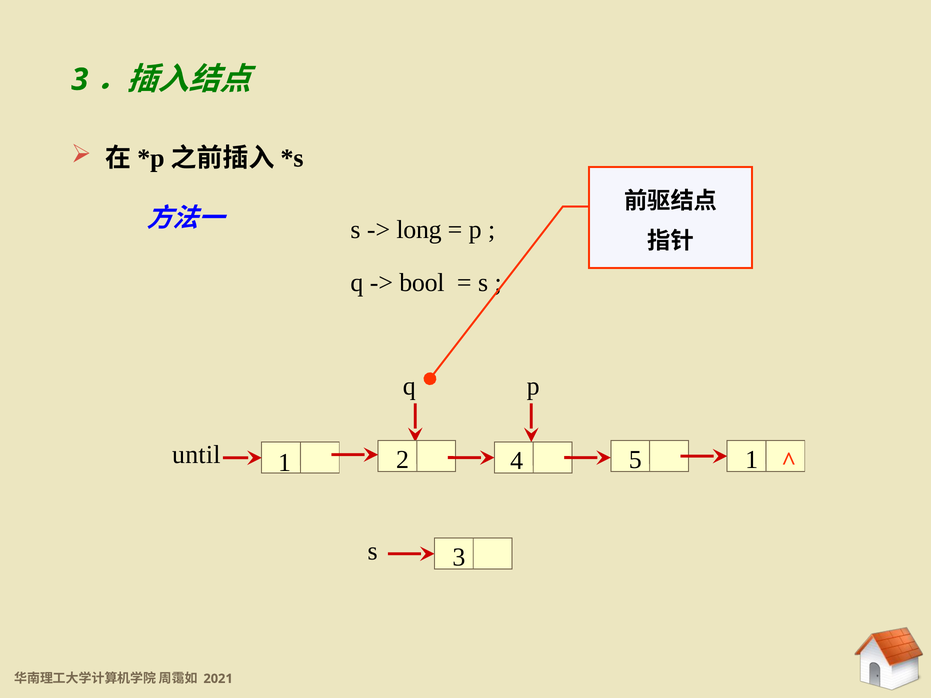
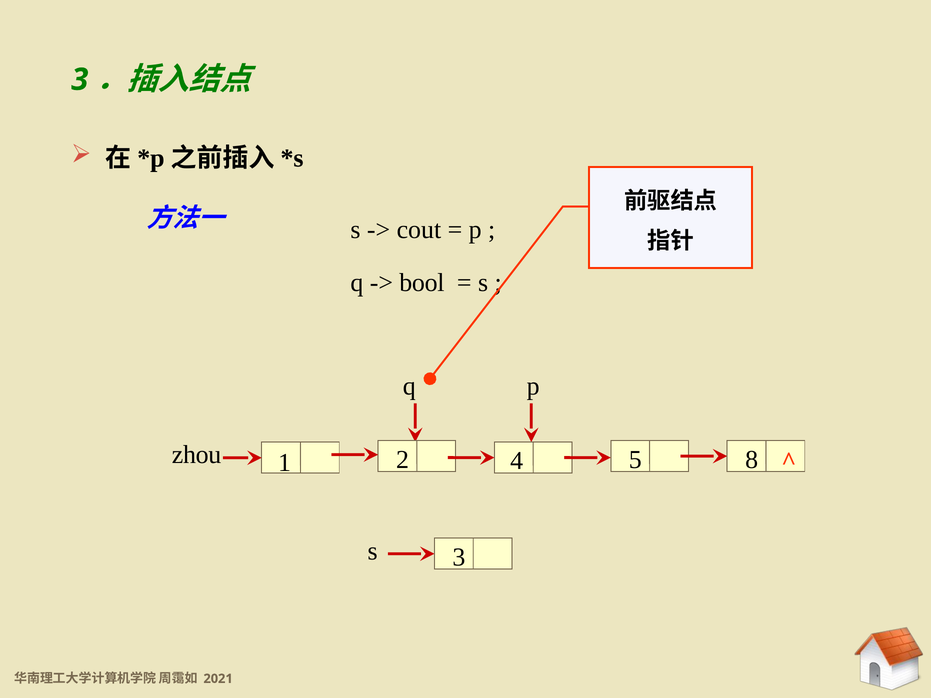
long: long -> cout (419, 230)
until: until -> zhou (197, 455)
5 1: 1 -> 8 (752, 460)
